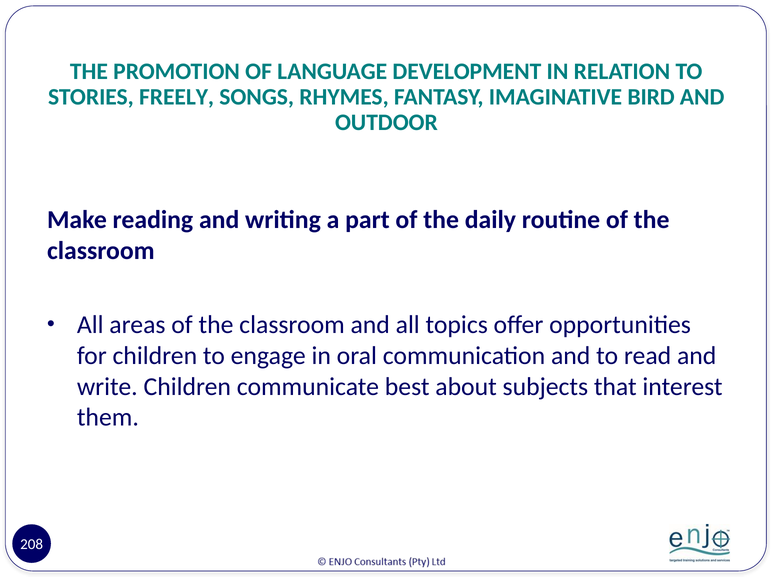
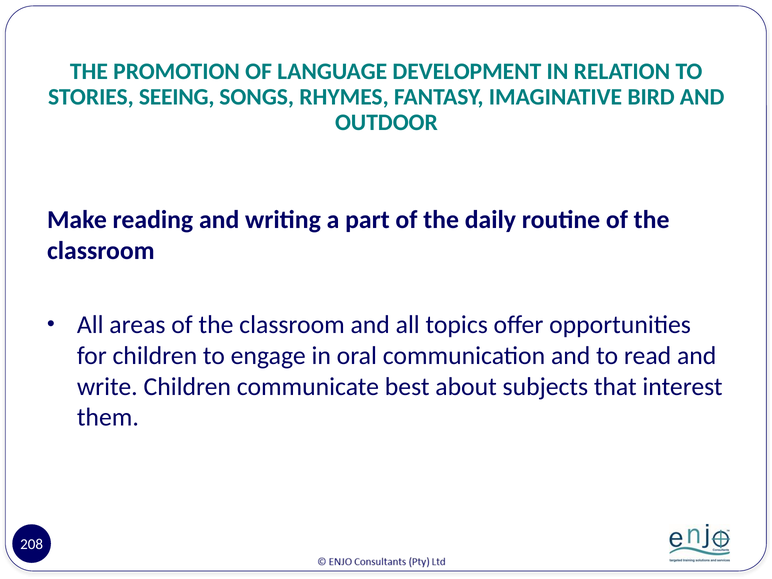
FREELY: FREELY -> SEEING (177, 97)
